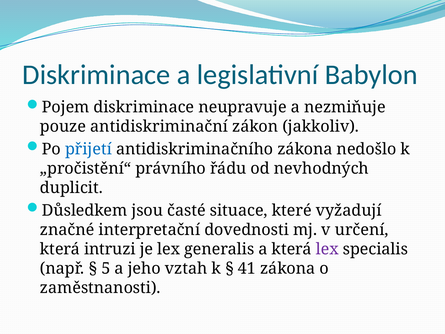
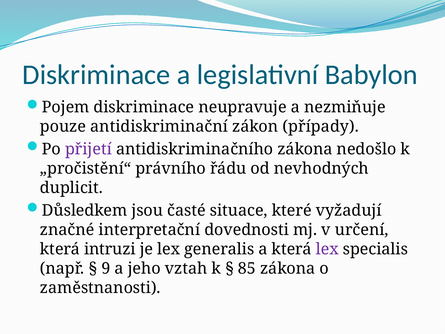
jakkoliv: jakkoliv -> případy (321, 126)
přijetí colour: blue -> purple (88, 149)
5: 5 -> 9 (106, 268)
41: 41 -> 85 (247, 268)
